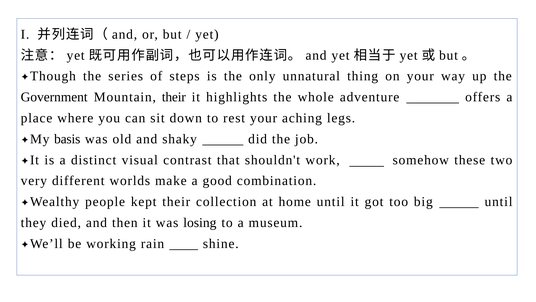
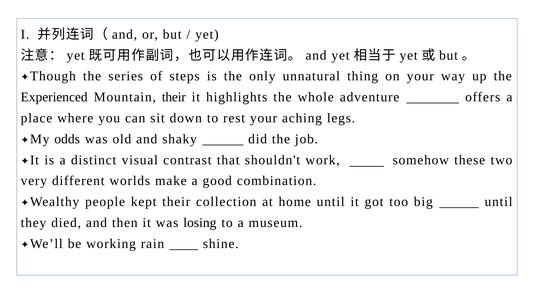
Government: Government -> Experienced (54, 97)
basis: basis -> odds (67, 139)
